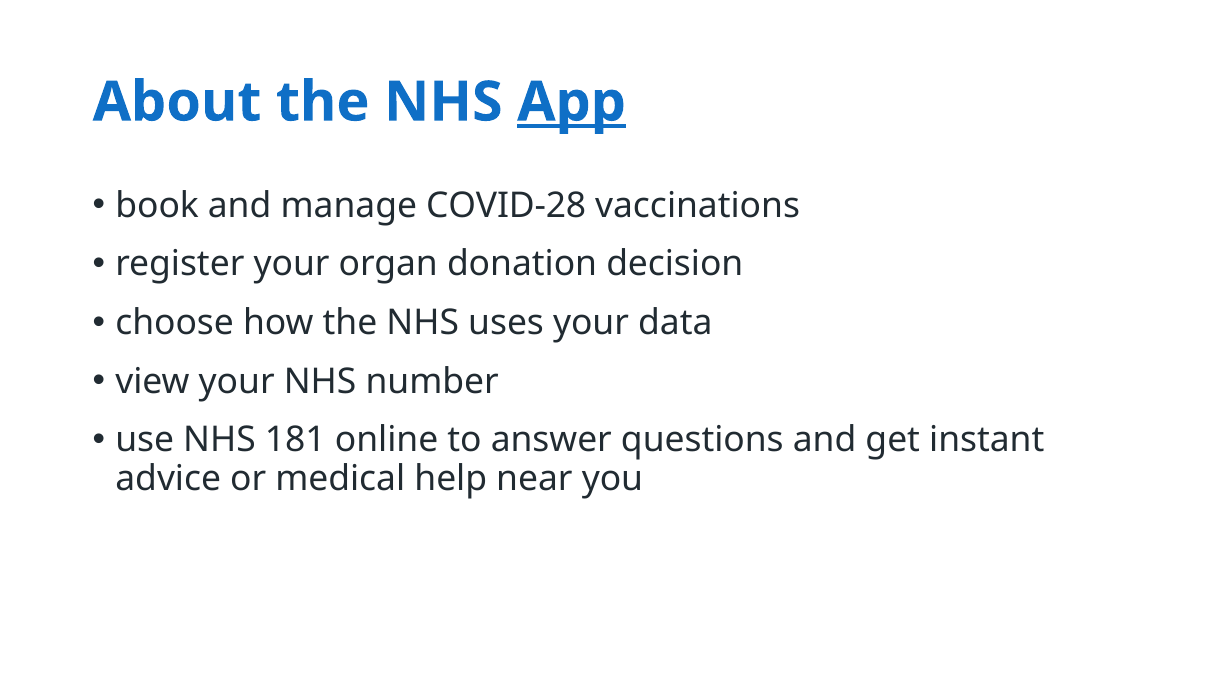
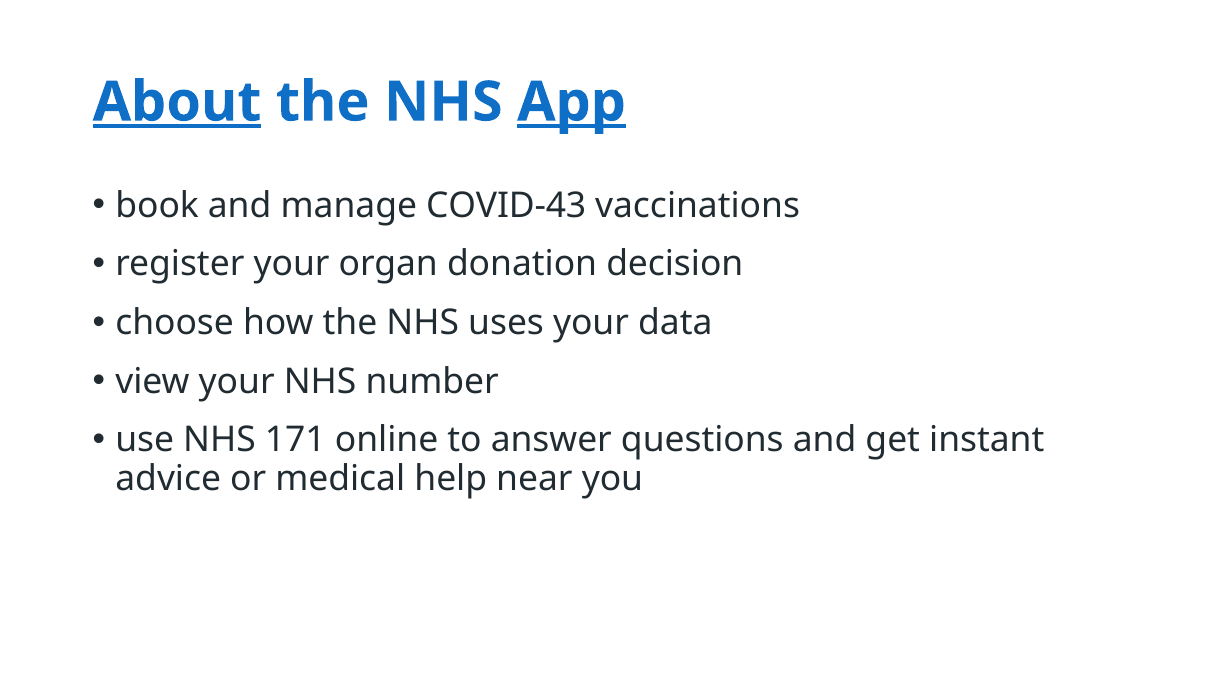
About underline: none -> present (177, 102)
COVID-28: COVID-28 -> COVID-43 (506, 205)
181: 181 -> 171 (295, 440)
